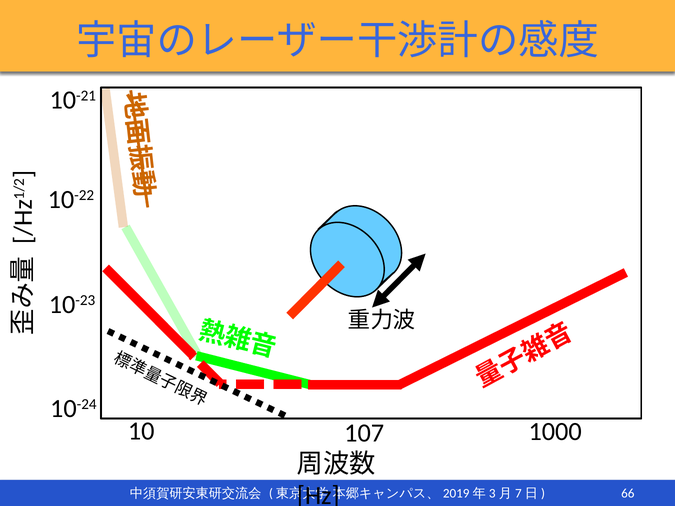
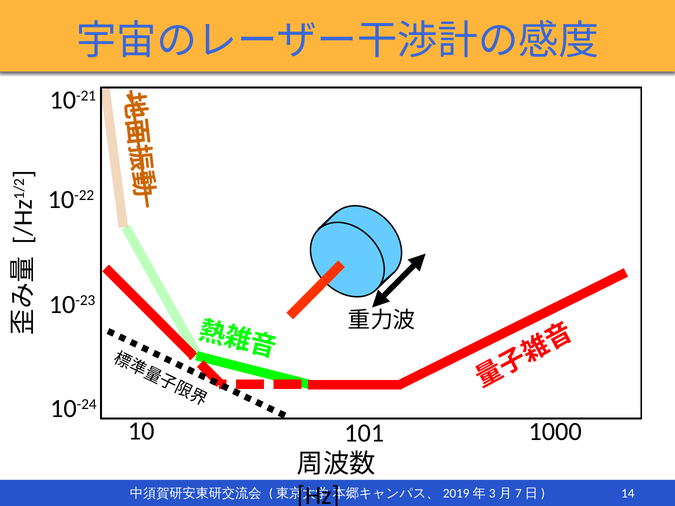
107: 107 -> 101 (364, 433)
66: 66 -> 14 (628, 494)
